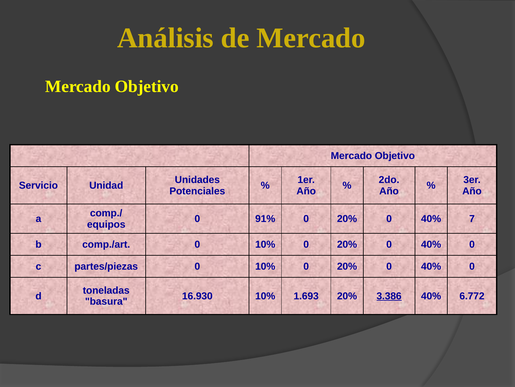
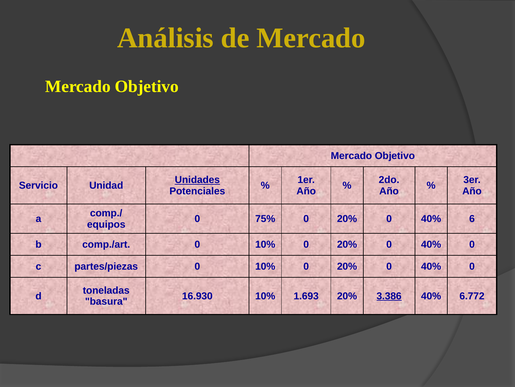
Unidades underline: none -> present (197, 180)
91%: 91% -> 75% (265, 218)
7: 7 -> 6 (472, 218)
